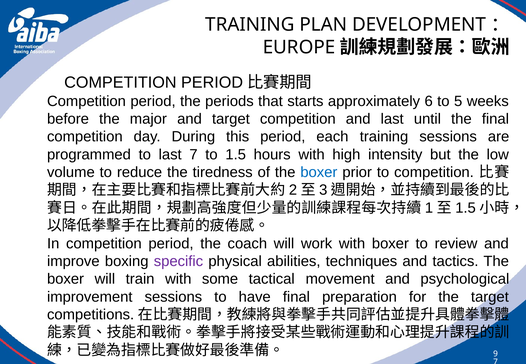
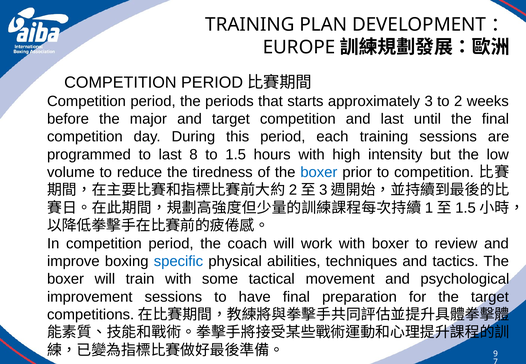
6: 6 -> 3 (429, 101)
5: 5 -> 2 (458, 101)
last 7: 7 -> 8 (194, 155)
specific colour: purple -> blue (178, 261)
